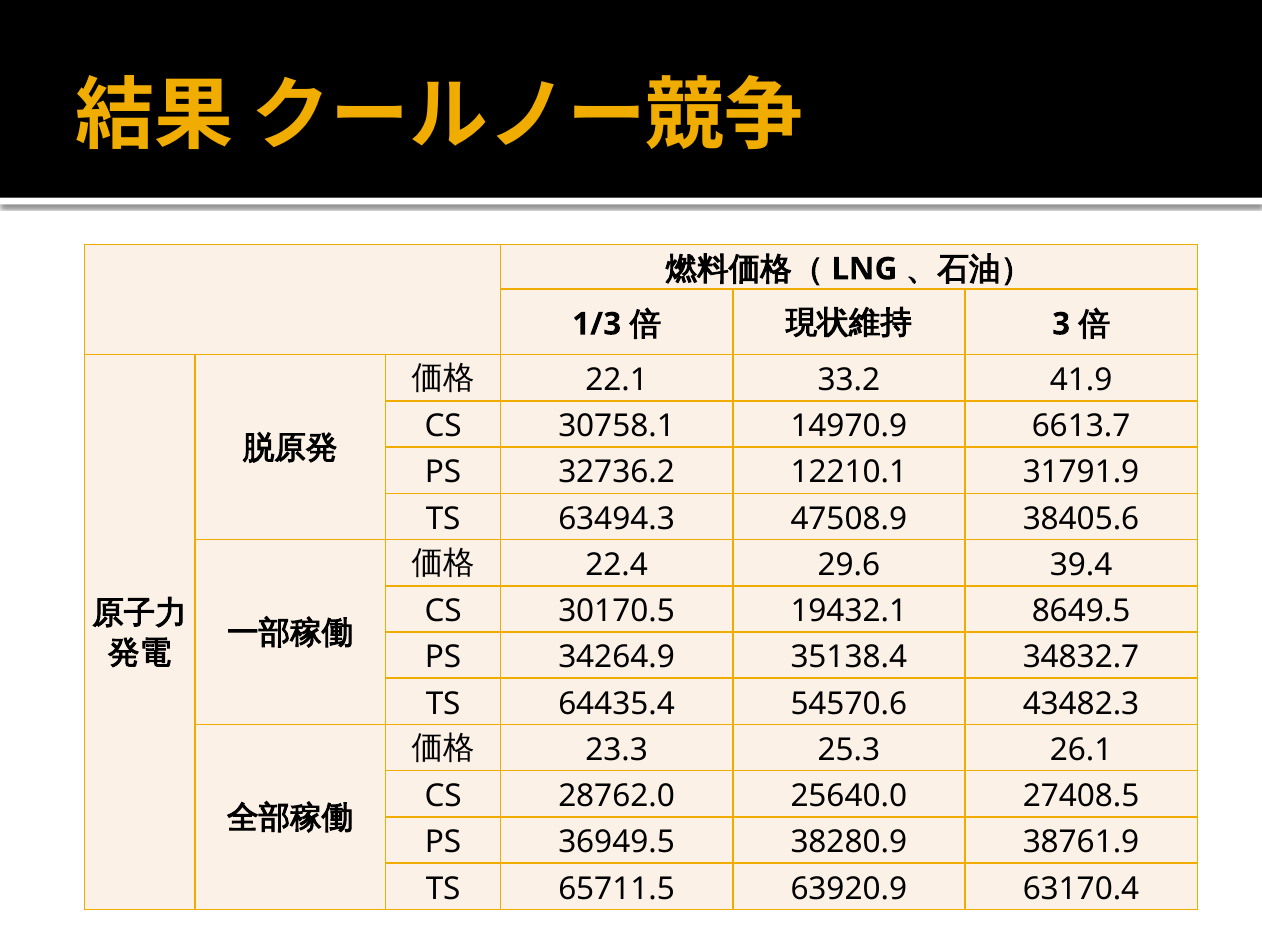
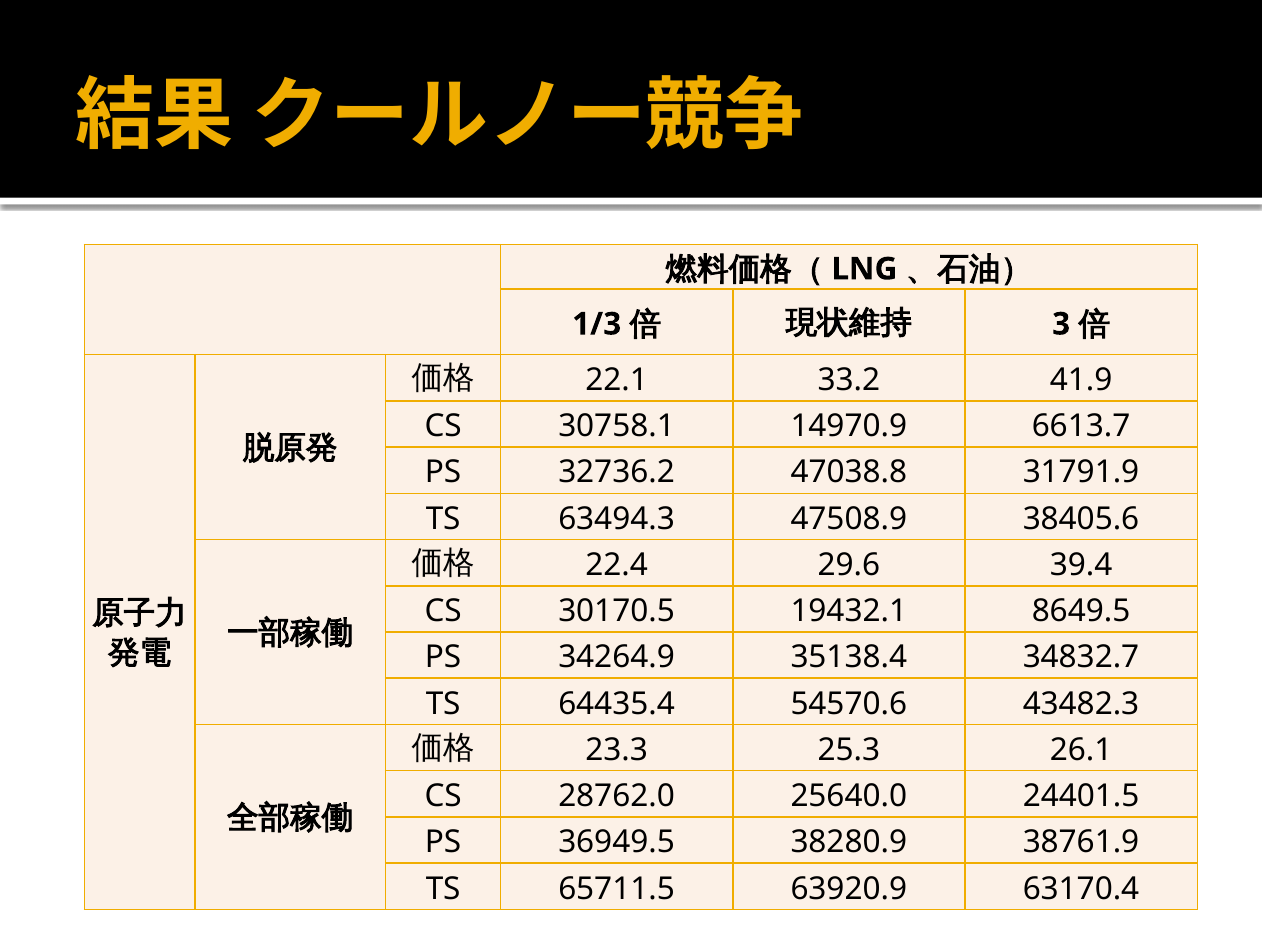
12210.1: 12210.1 -> 47038.8 (849, 473)
27408.5: 27408.5 -> 24401.5 (1081, 797)
